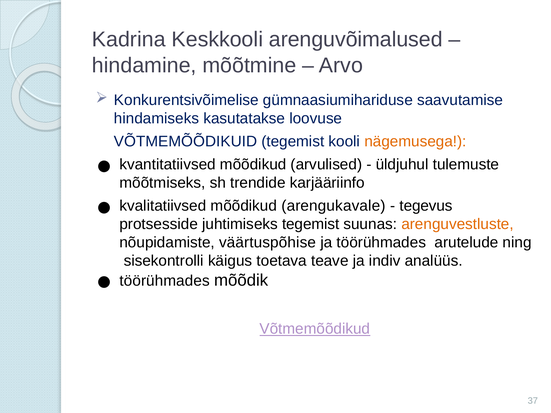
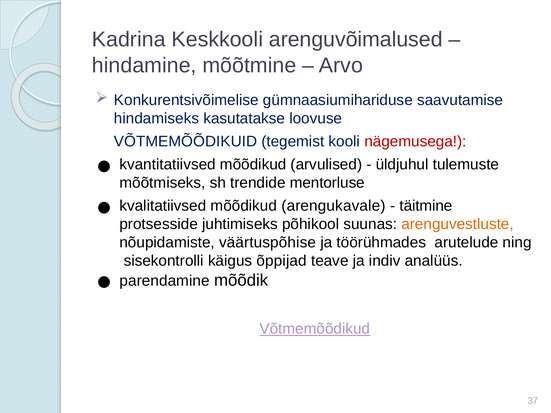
nägemusega colour: orange -> red (415, 142)
karjääriinfo: karjääriinfo -> mentorluse (327, 183)
tegevus: tegevus -> täitmine (426, 206)
juhtimiseks tegemist: tegemist -> põhikool (311, 224)
toetava: toetava -> õppijad (282, 261)
töörühmades: töörühmades -> parendamine (165, 281)
